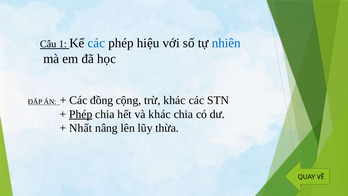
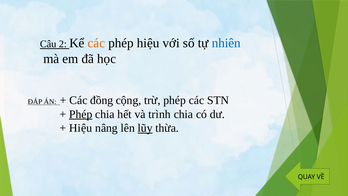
1: 1 -> 2 (63, 44)
các colour: blue -> orange (96, 43)
trừ khác: khác -> phép (175, 100)
và khác: khác -> trình (160, 114)
Nhất: Nhất -> Hiệu (81, 128)
lũy underline: none -> present (145, 128)
